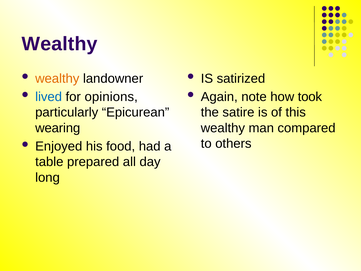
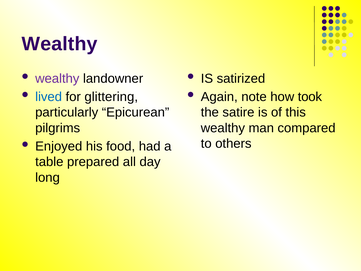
wealthy colour: orange -> purple (57, 78)
opinions: opinions -> glittering (111, 97)
wearing: wearing -> pilgrims (58, 128)
